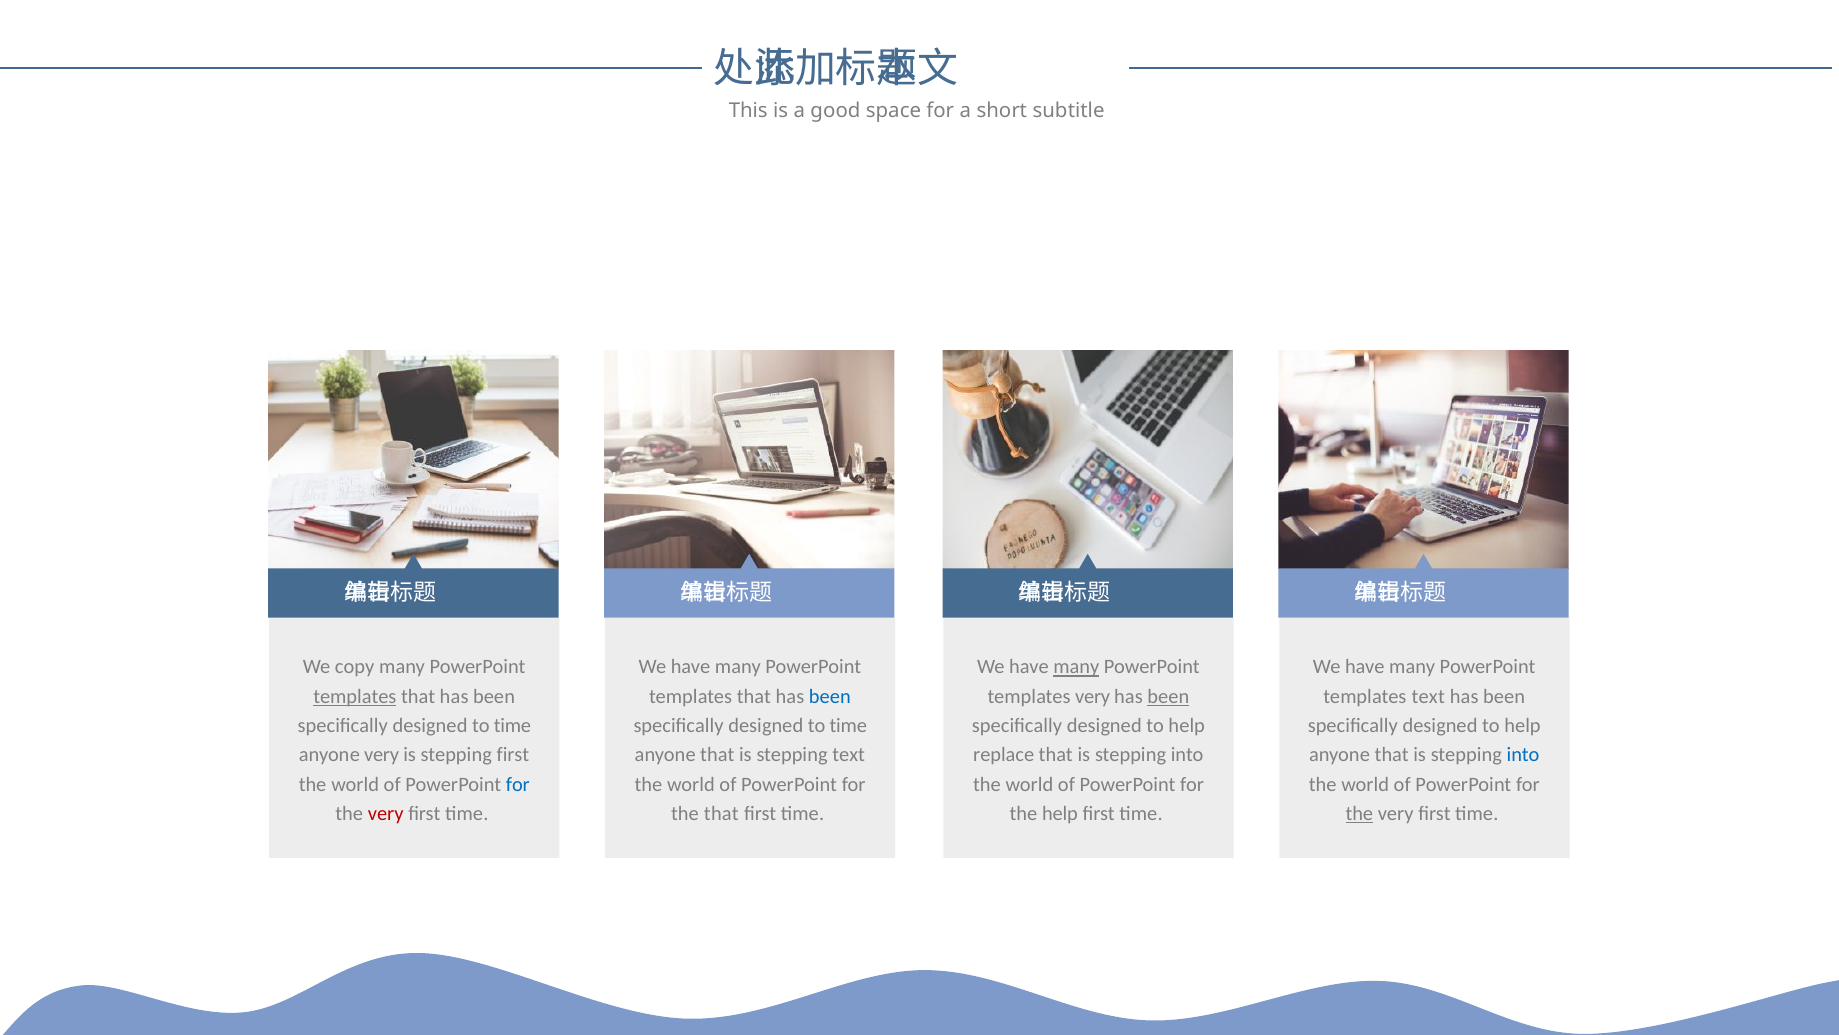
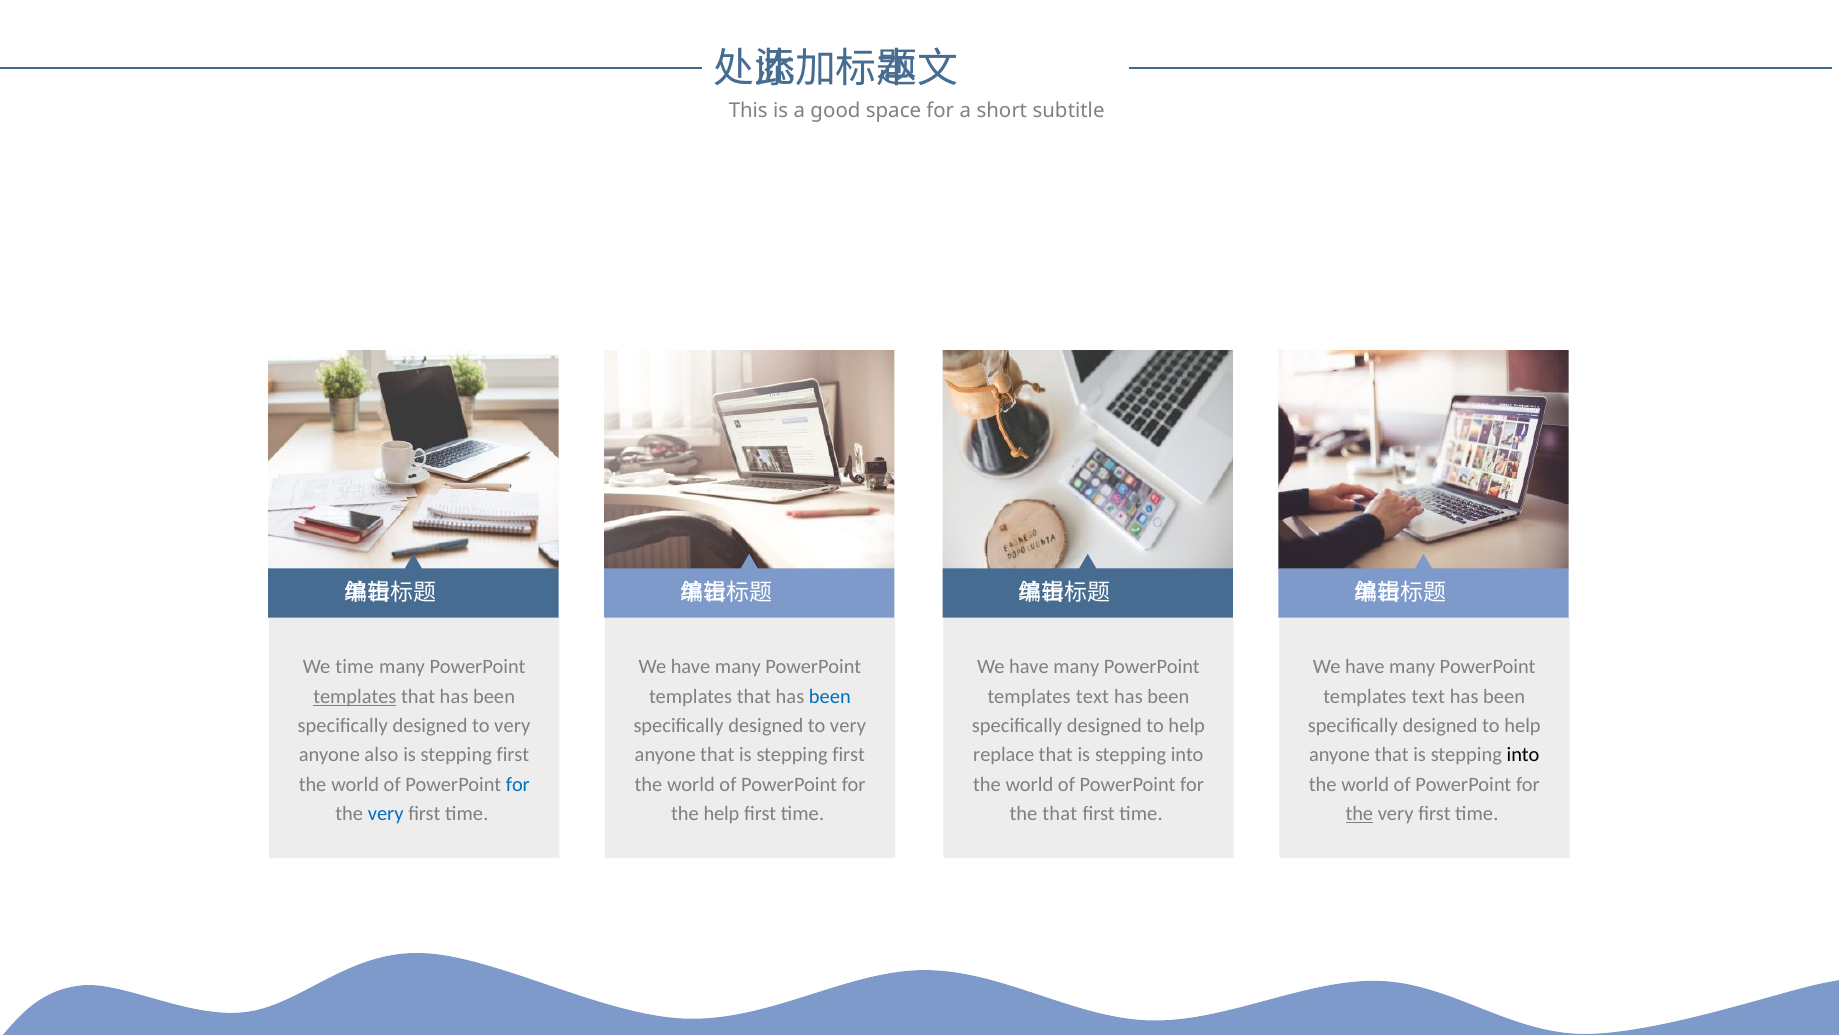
We copy: copy -> time (355, 667)
many underline: present -> none (1076, 667)
very: very -> text (1092, 696)
been underline: present -> none (1168, 696)
time: time -> very (512, 726)
time: time -> very (848, 726)
anyone very: very -> also (381, 755)
that is stepping text: text -> first (849, 755)
into colour: blue -> black (1523, 755)
very colour: red -> blue (386, 814)
the that: that -> help (722, 814)
the help: help -> that (1060, 814)
